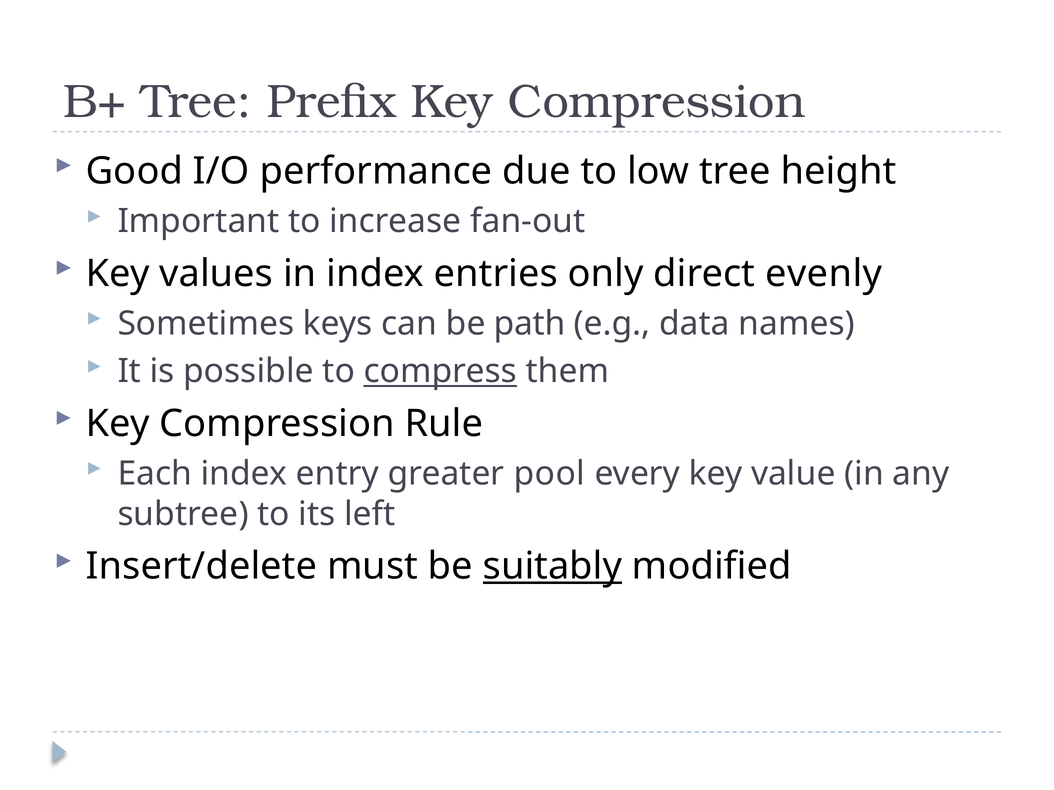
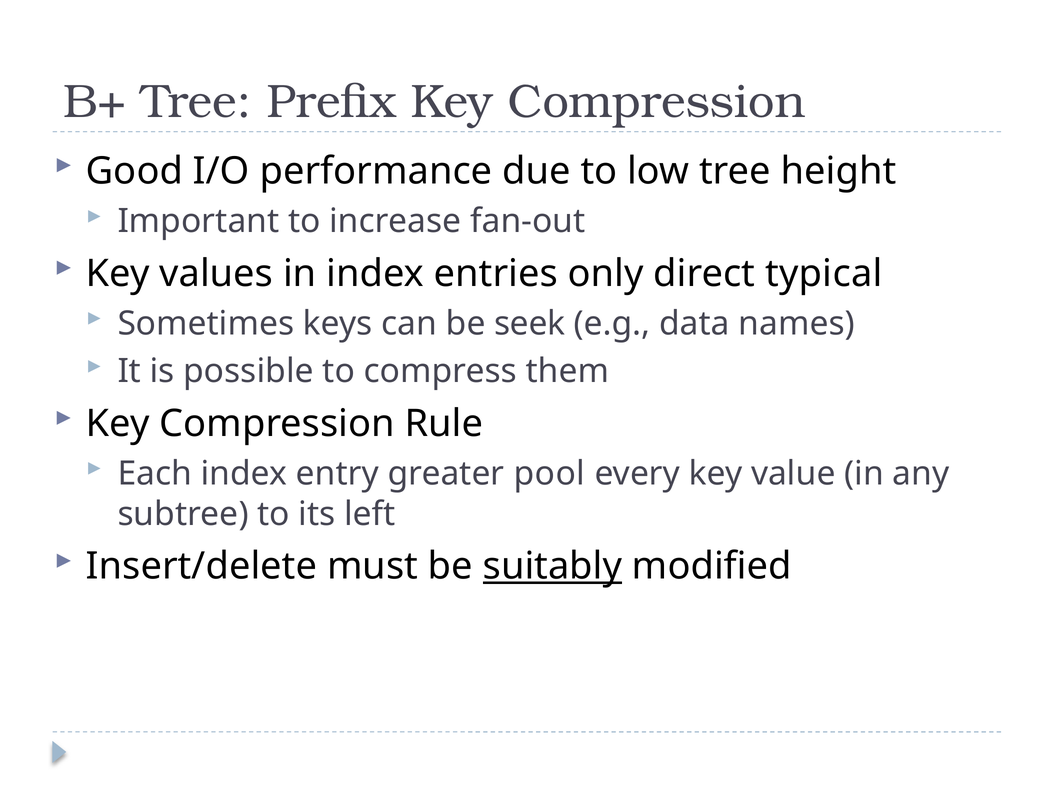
evenly: evenly -> typical (824, 274)
path: path -> seek (530, 324)
compress underline: present -> none (440, 372)
